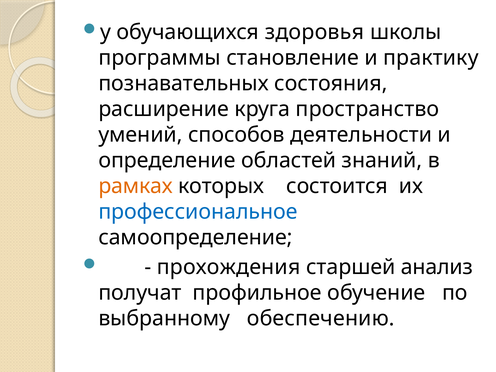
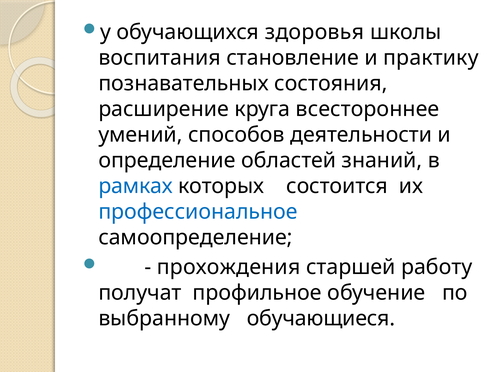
программы: программы -> воспитания (160, 58)
пространство: пространство -> всестороннее (368, 109)
рамках colour: orange -> blue (136, 186)
анализ: анализ -> работу (437, 267)
обеспечению: обеспечению -> обучающиеся (321, 318)
